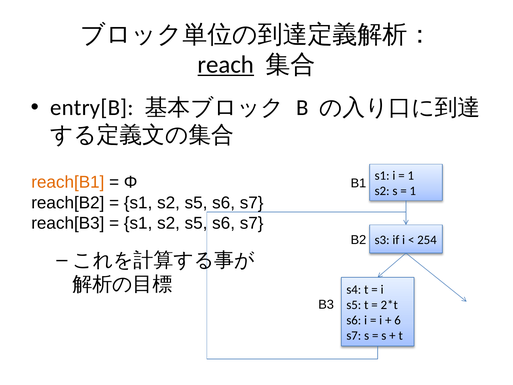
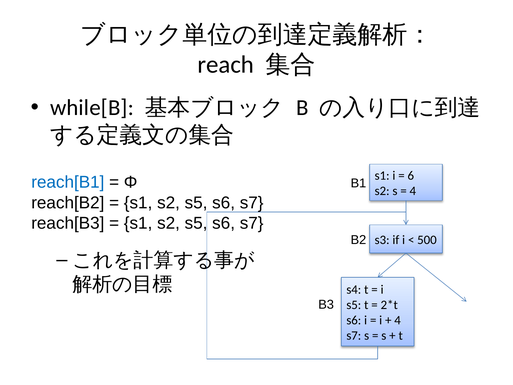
reach underline: present -> none (226, 65)
entry[B: entry[B -> while[B (92, 108)
1: 1 -> 6 (411, 175)
reach[B1 colour: orange -> blue (68, 182)
1: 1 -> 4 (413, 191)
254: 254 -> 500 (427, 240)
6: 6 -> 4 (398, 320)
